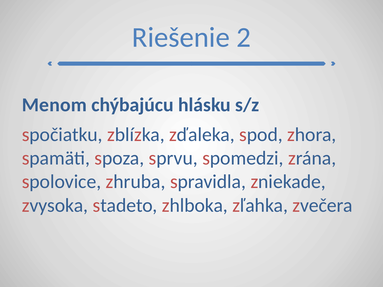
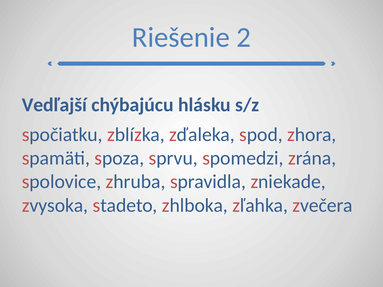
Menom: Menom -> Vedľajší (54, 105)
